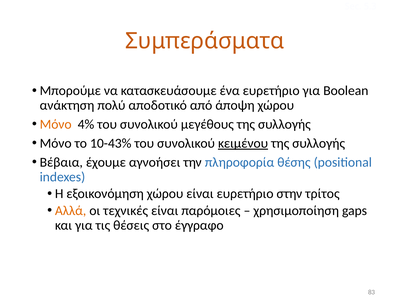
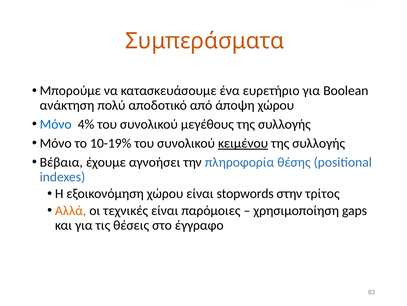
Μόνο colour: orange -> blue (56, 124)
10-43%: 10-43% -> 10-19% (111, 143)
είναι ευρετήριο: ευρετήριο -> stopwords (245, 193)
